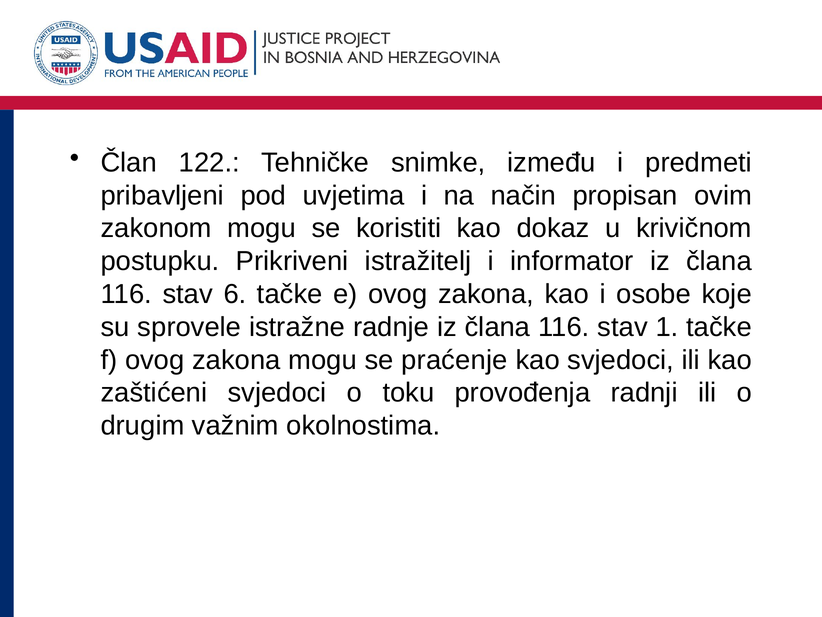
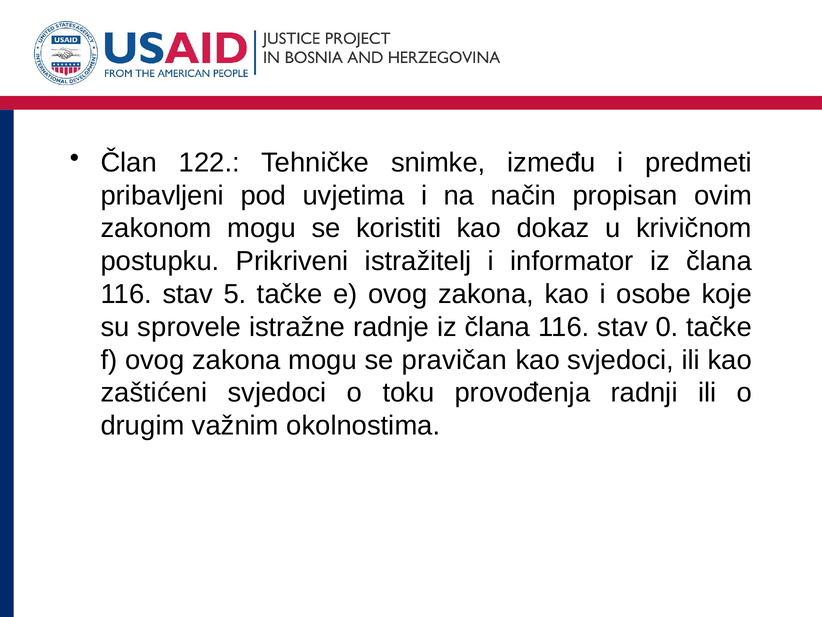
6: 6 -> 5 (235, 294)
1: 1 -> 0 (667, 327)
praćenje: praćenje -> pravičan (454, 360)
